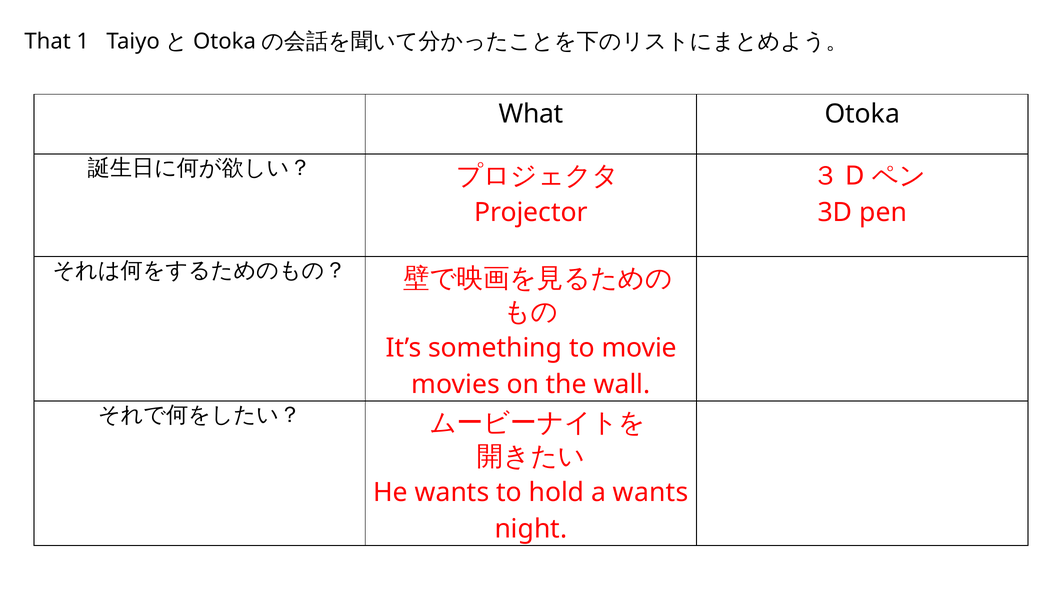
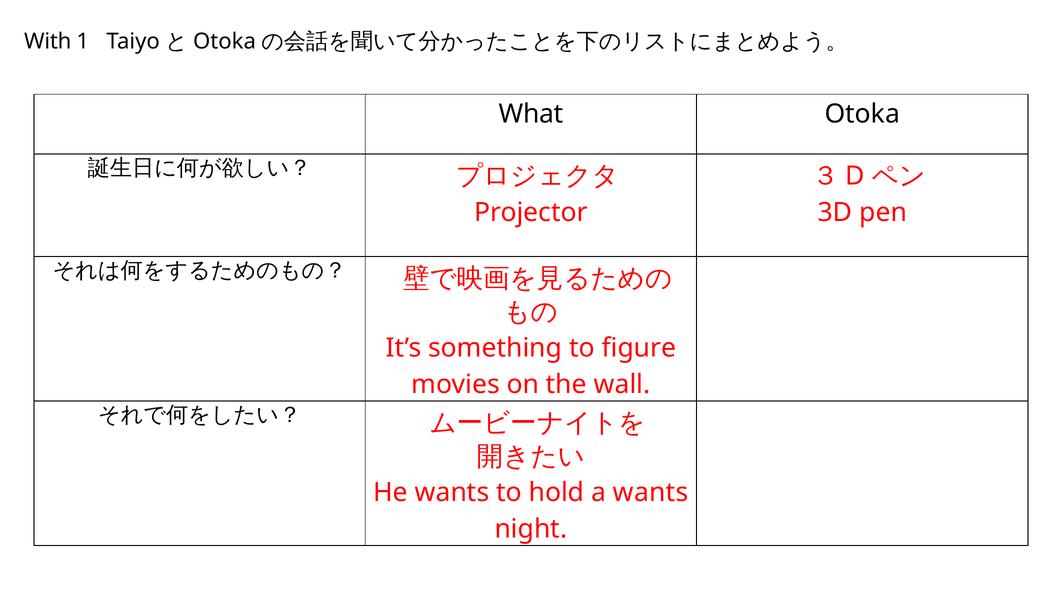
That: That -> With (48, 41)
movie: movie -> figure (639, 348)
